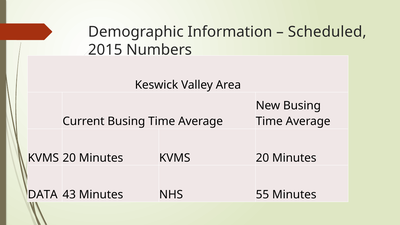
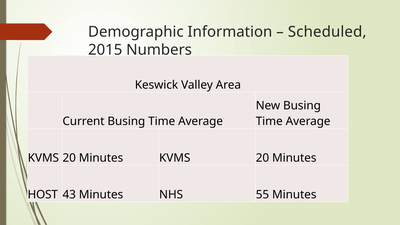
DATA: DATA -> HOST (43, 195)
